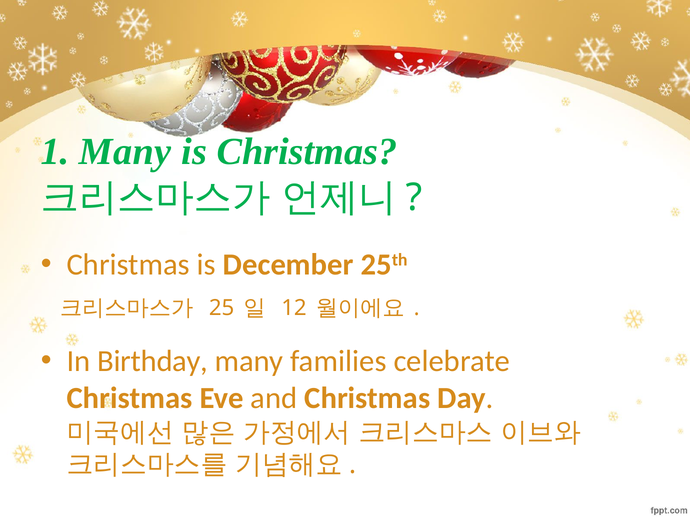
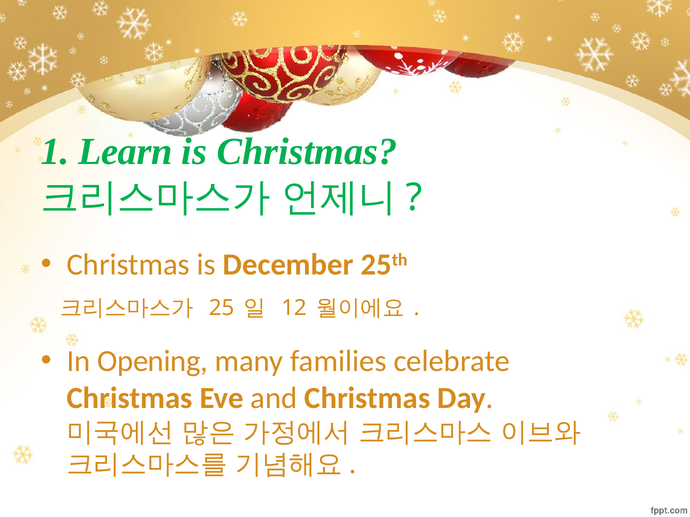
1 Many: Many -> Learn (125, 152)
Birthday: Birthday -> Opening (153, 362)
